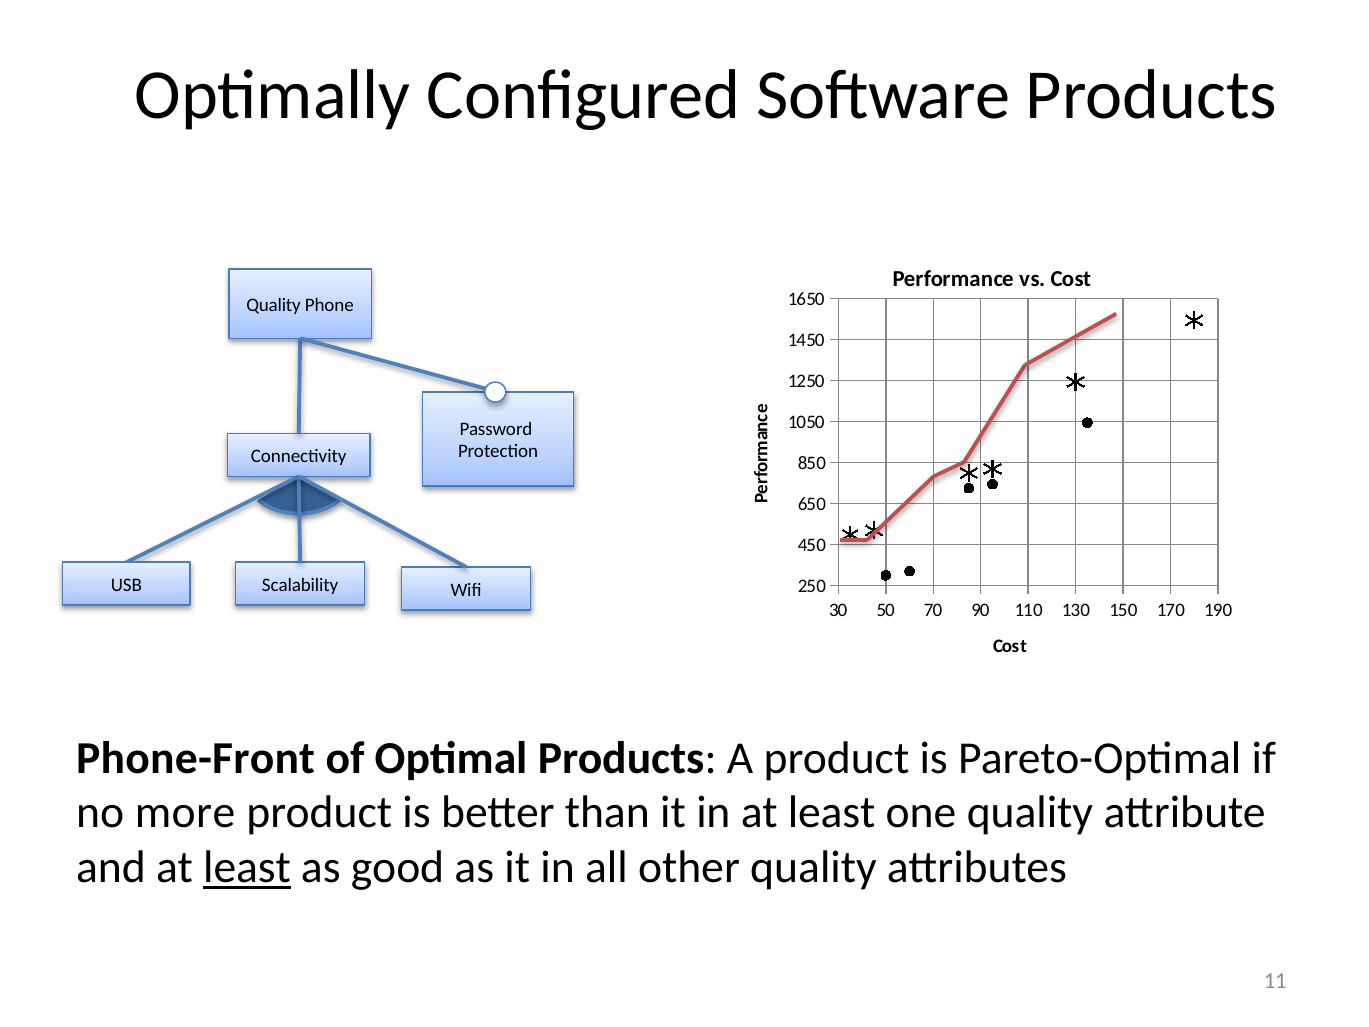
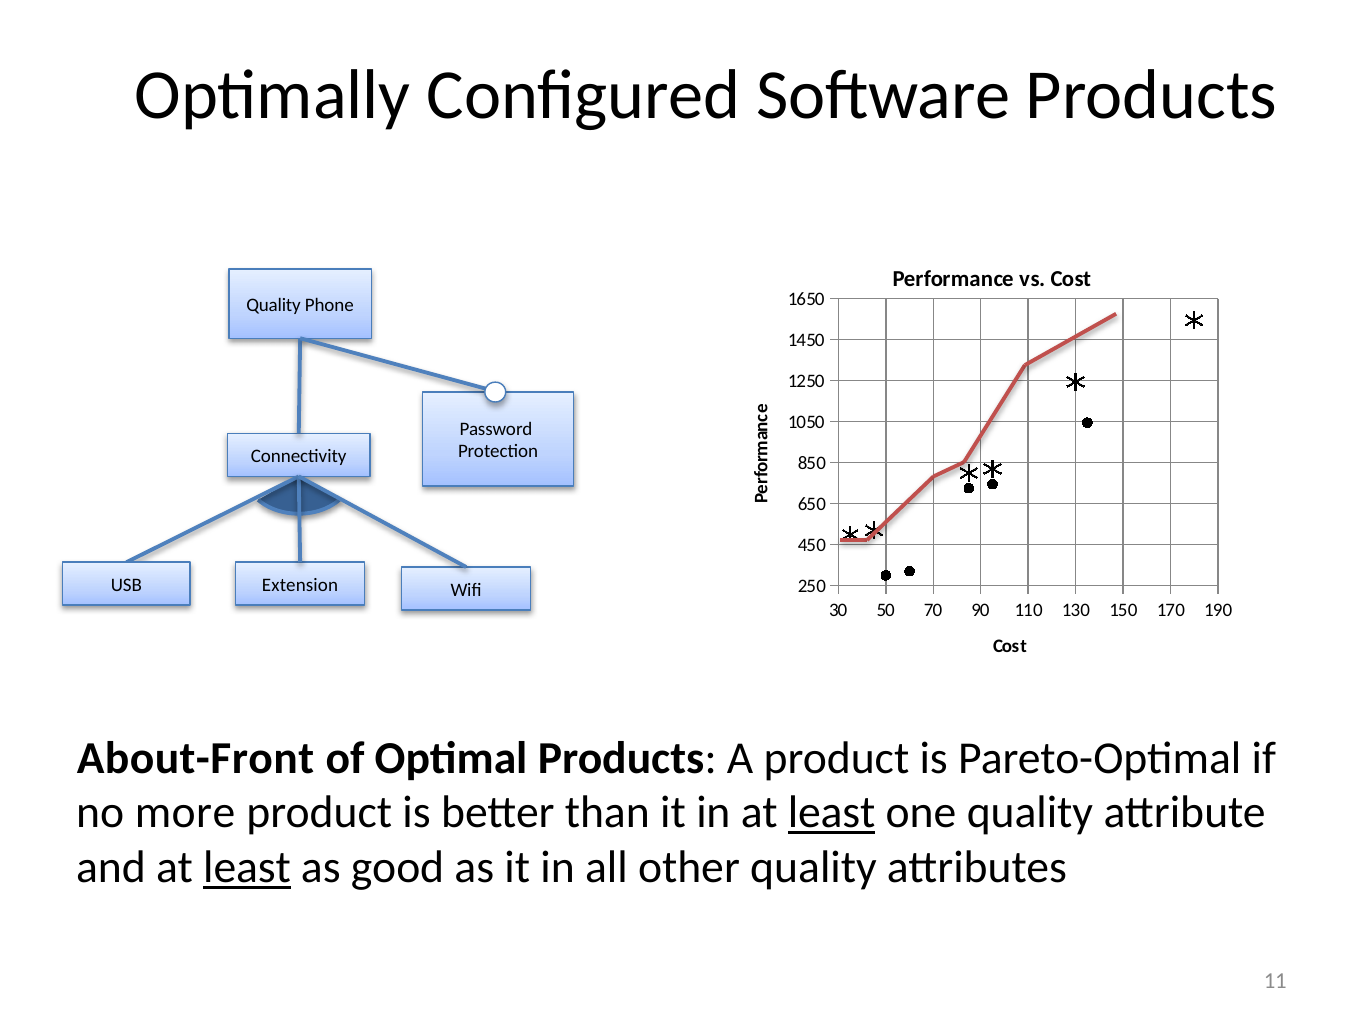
Scalability: Scalability -> Extension (300, 585)
Phone-Front: Phone-Front -> About-Front (195, 758)
least underline: none -> present (832, 813)
